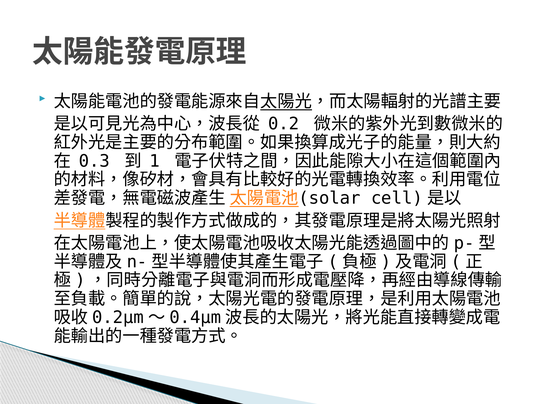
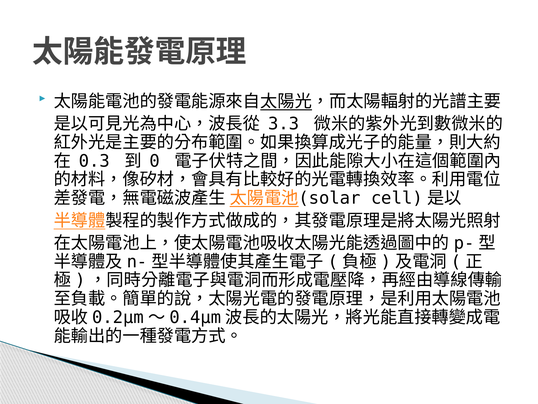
0.2: 0.2 -> 3.3 (284, 124)
1: 1 -> 0 (155, 161)
